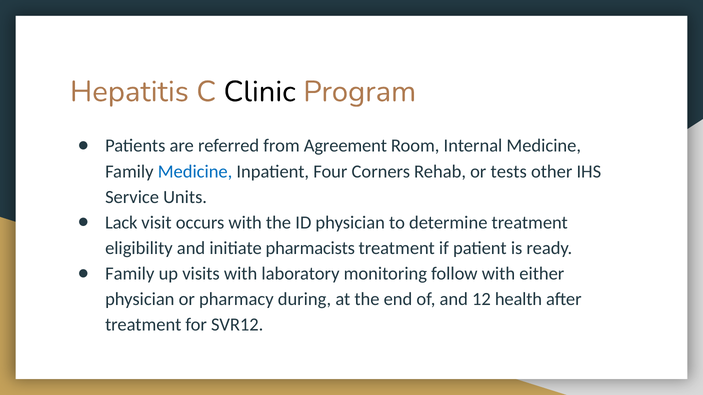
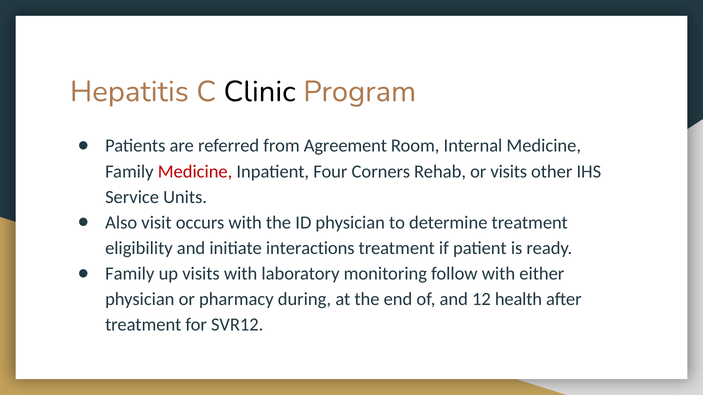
Medicine colour: blue -> red (195, 172)
or tests: tests -> visits (509, 172)
Lack: Lack -> Also (121, 223)
pharmacists: pharmacists -> interactions (310, 248)
